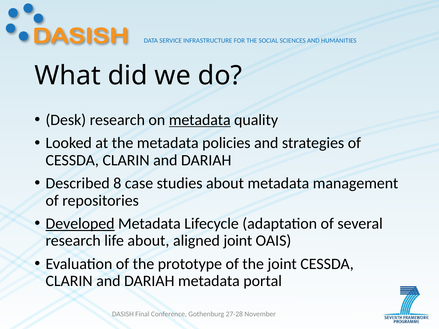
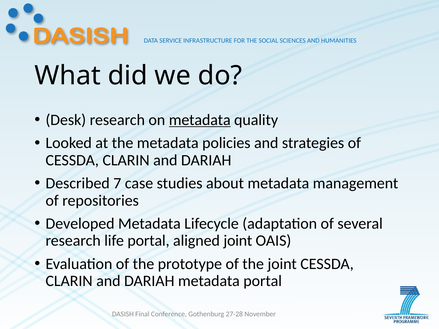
8: 8 -> 7 (117, 183)
Developed underline: present -> none (80, 224)
life about: about -> portal (148, 241)
